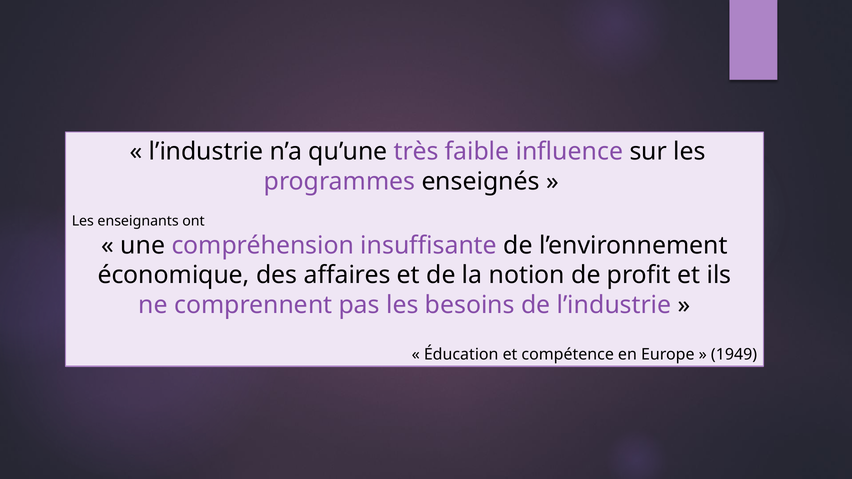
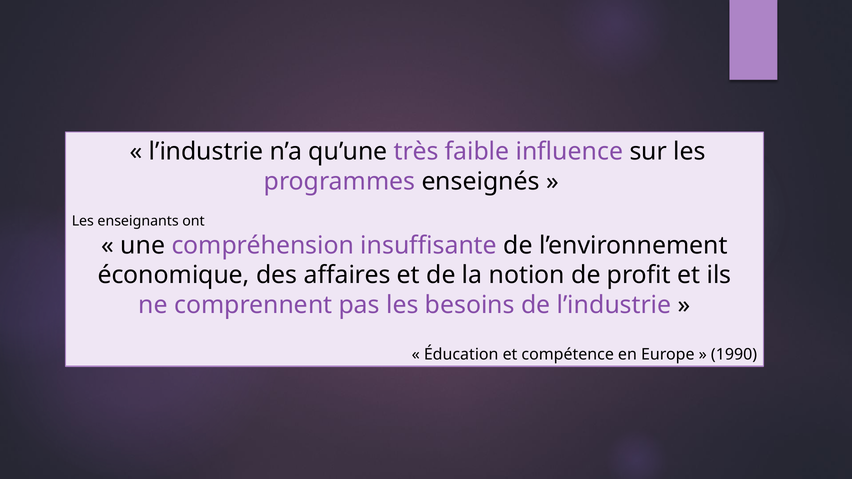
1949: 1949 -> 1990 (734, 355)
